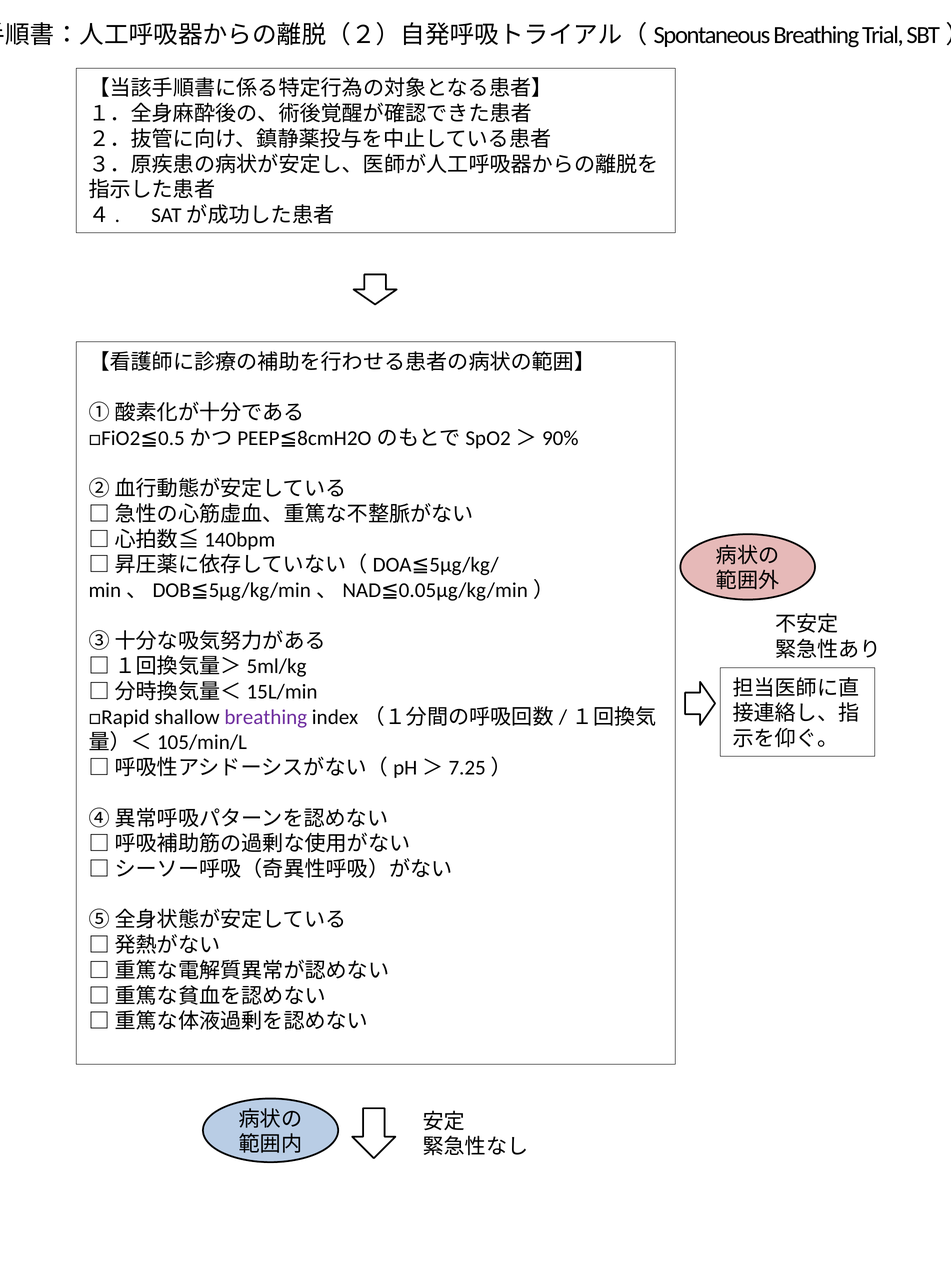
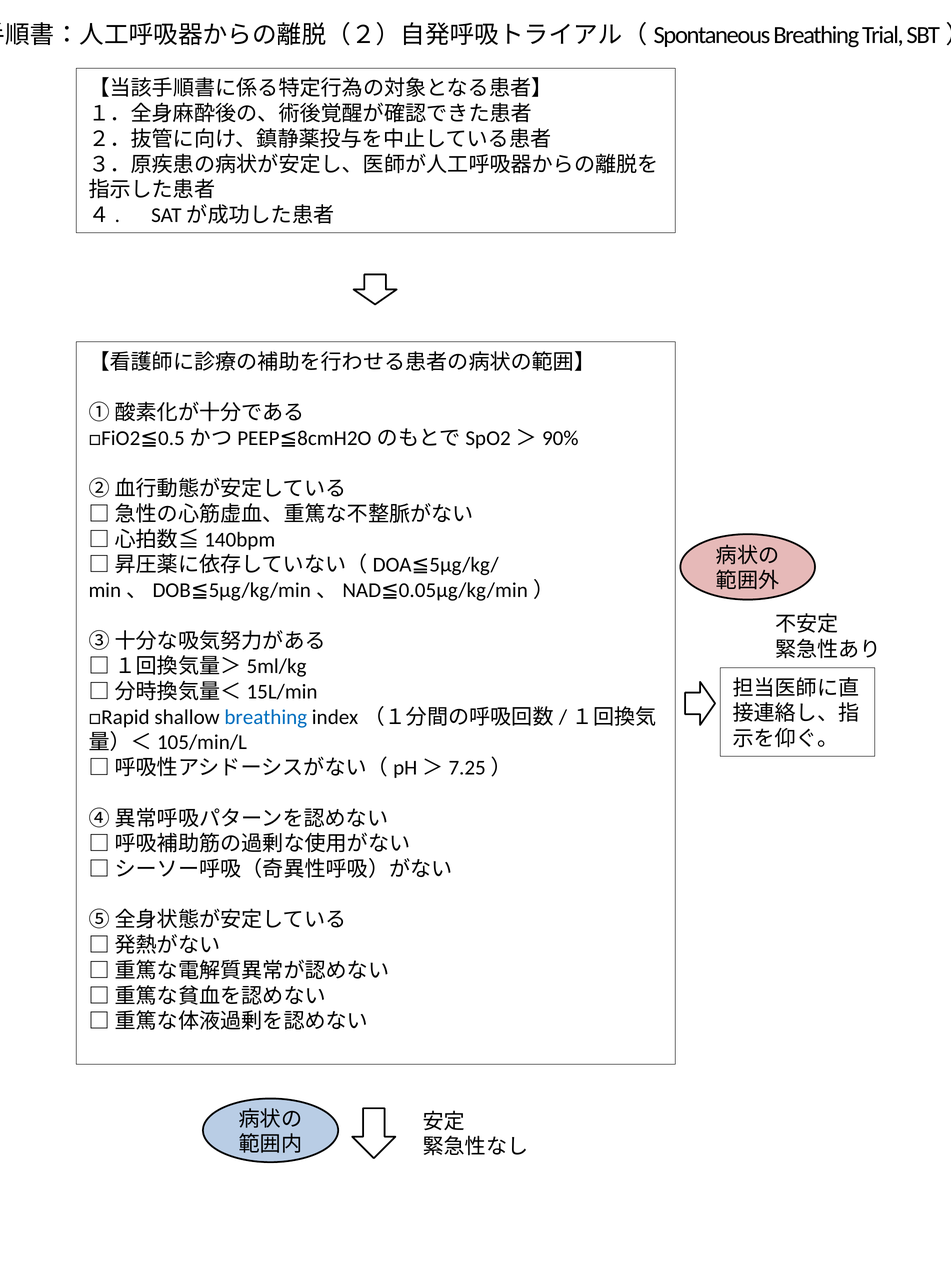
breathing colour: purple -> blue (266, 717)
